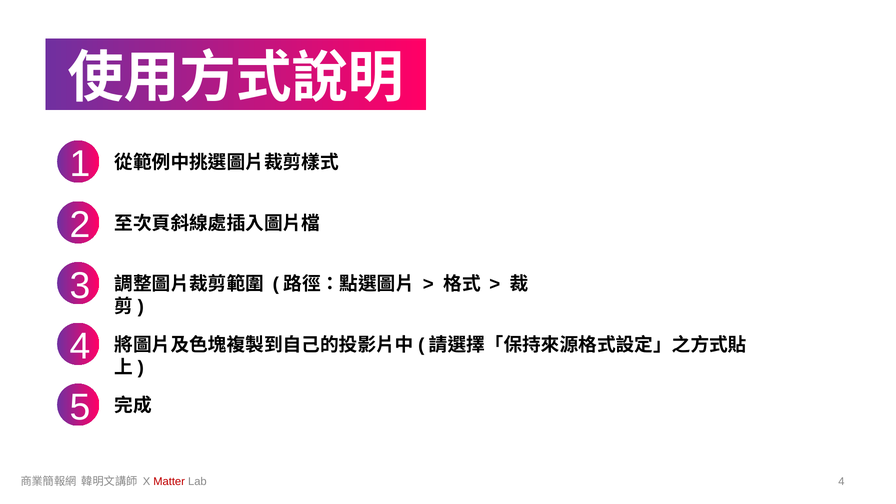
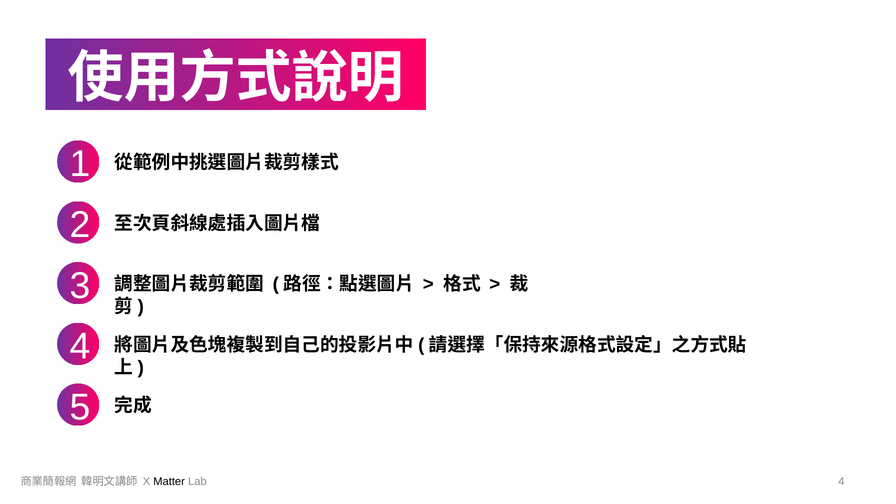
Matter colour: red -> black (169, 481)
